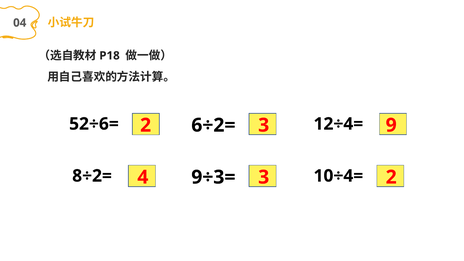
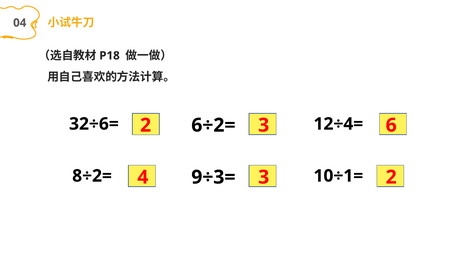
52÷6=: 52÷6= -> 32÷6= (94, 124)
9: 9 -> 6 (391, 125)
10÷4=: 10÷4= -> 10÷1= (338, 176)
